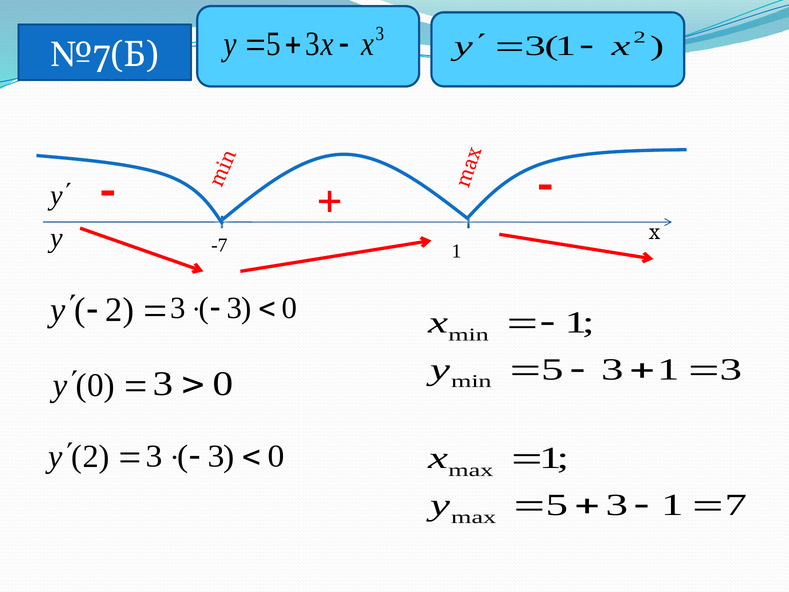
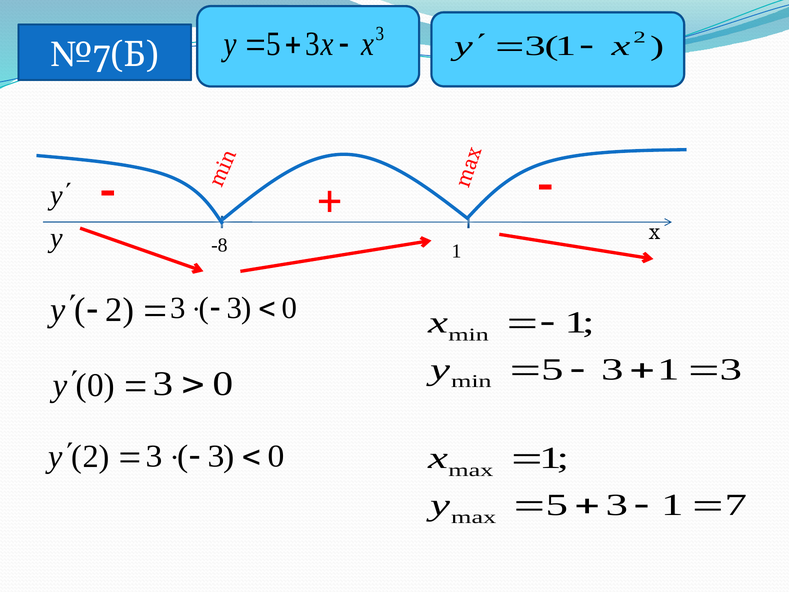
-7: -7 -> -8 (219, 245)
